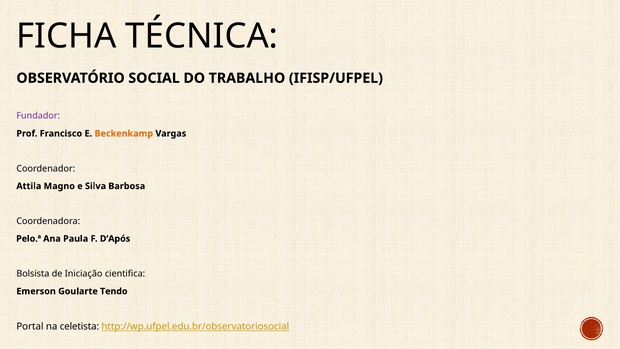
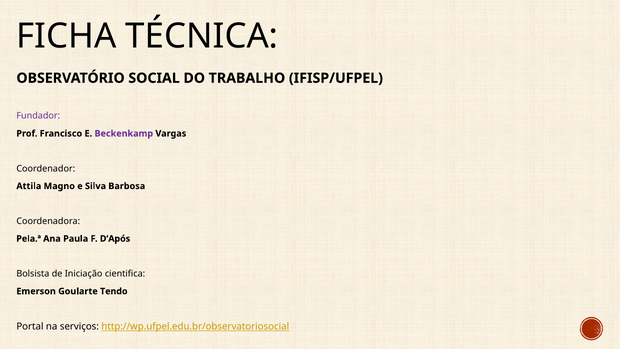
Beckenkamp colour: orange -> purple (124, 133)
Pelo.ª: Pelo.ª -> Pela.ª (29, 239)
celetista: celetista -> serviços (79, 326)
